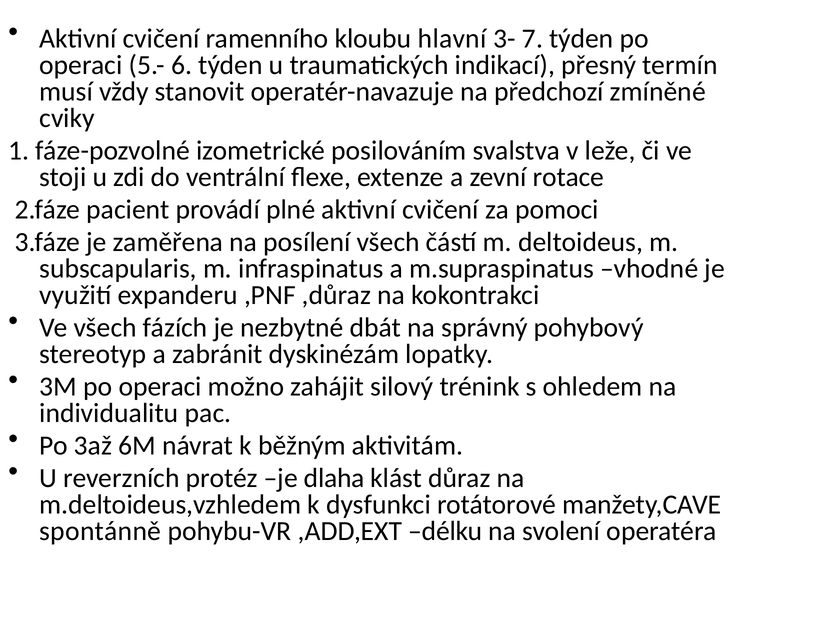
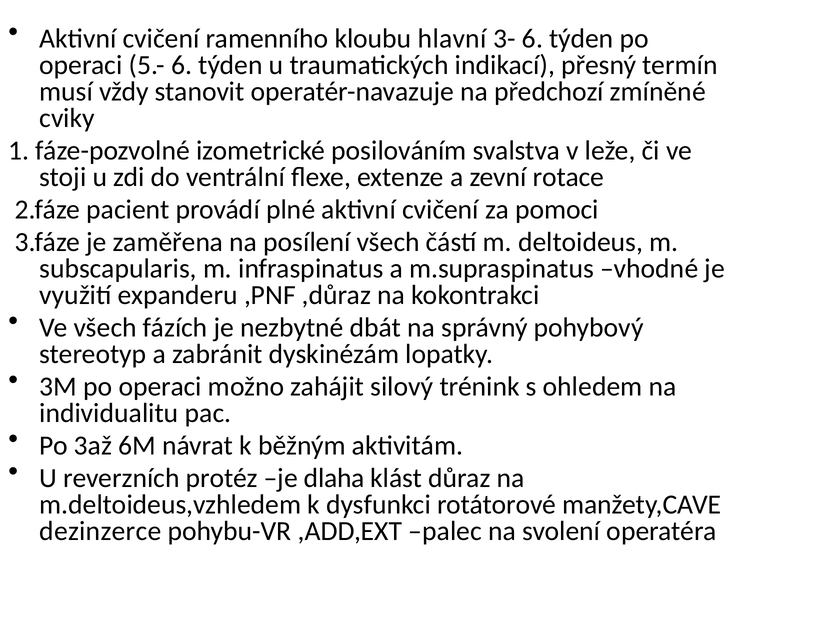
3- 7: 7 -> 6 (532, 39)
spontánně: spontánně -> dezinzerce (100, 531)
délku: délku -> palec (445, 531)
